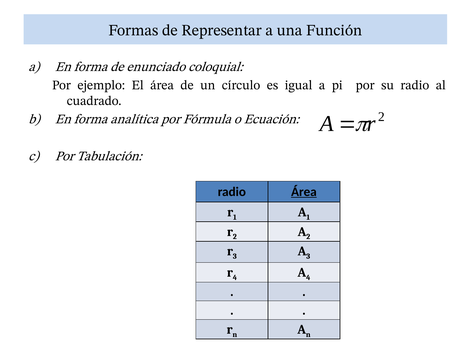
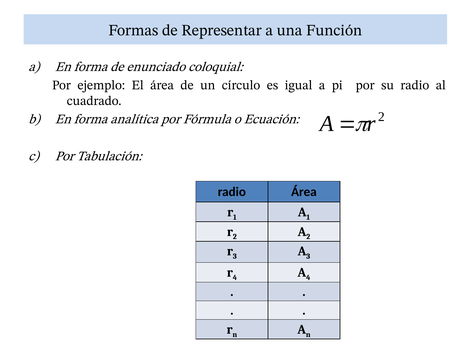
Área underline: present -> none (304, 192)
